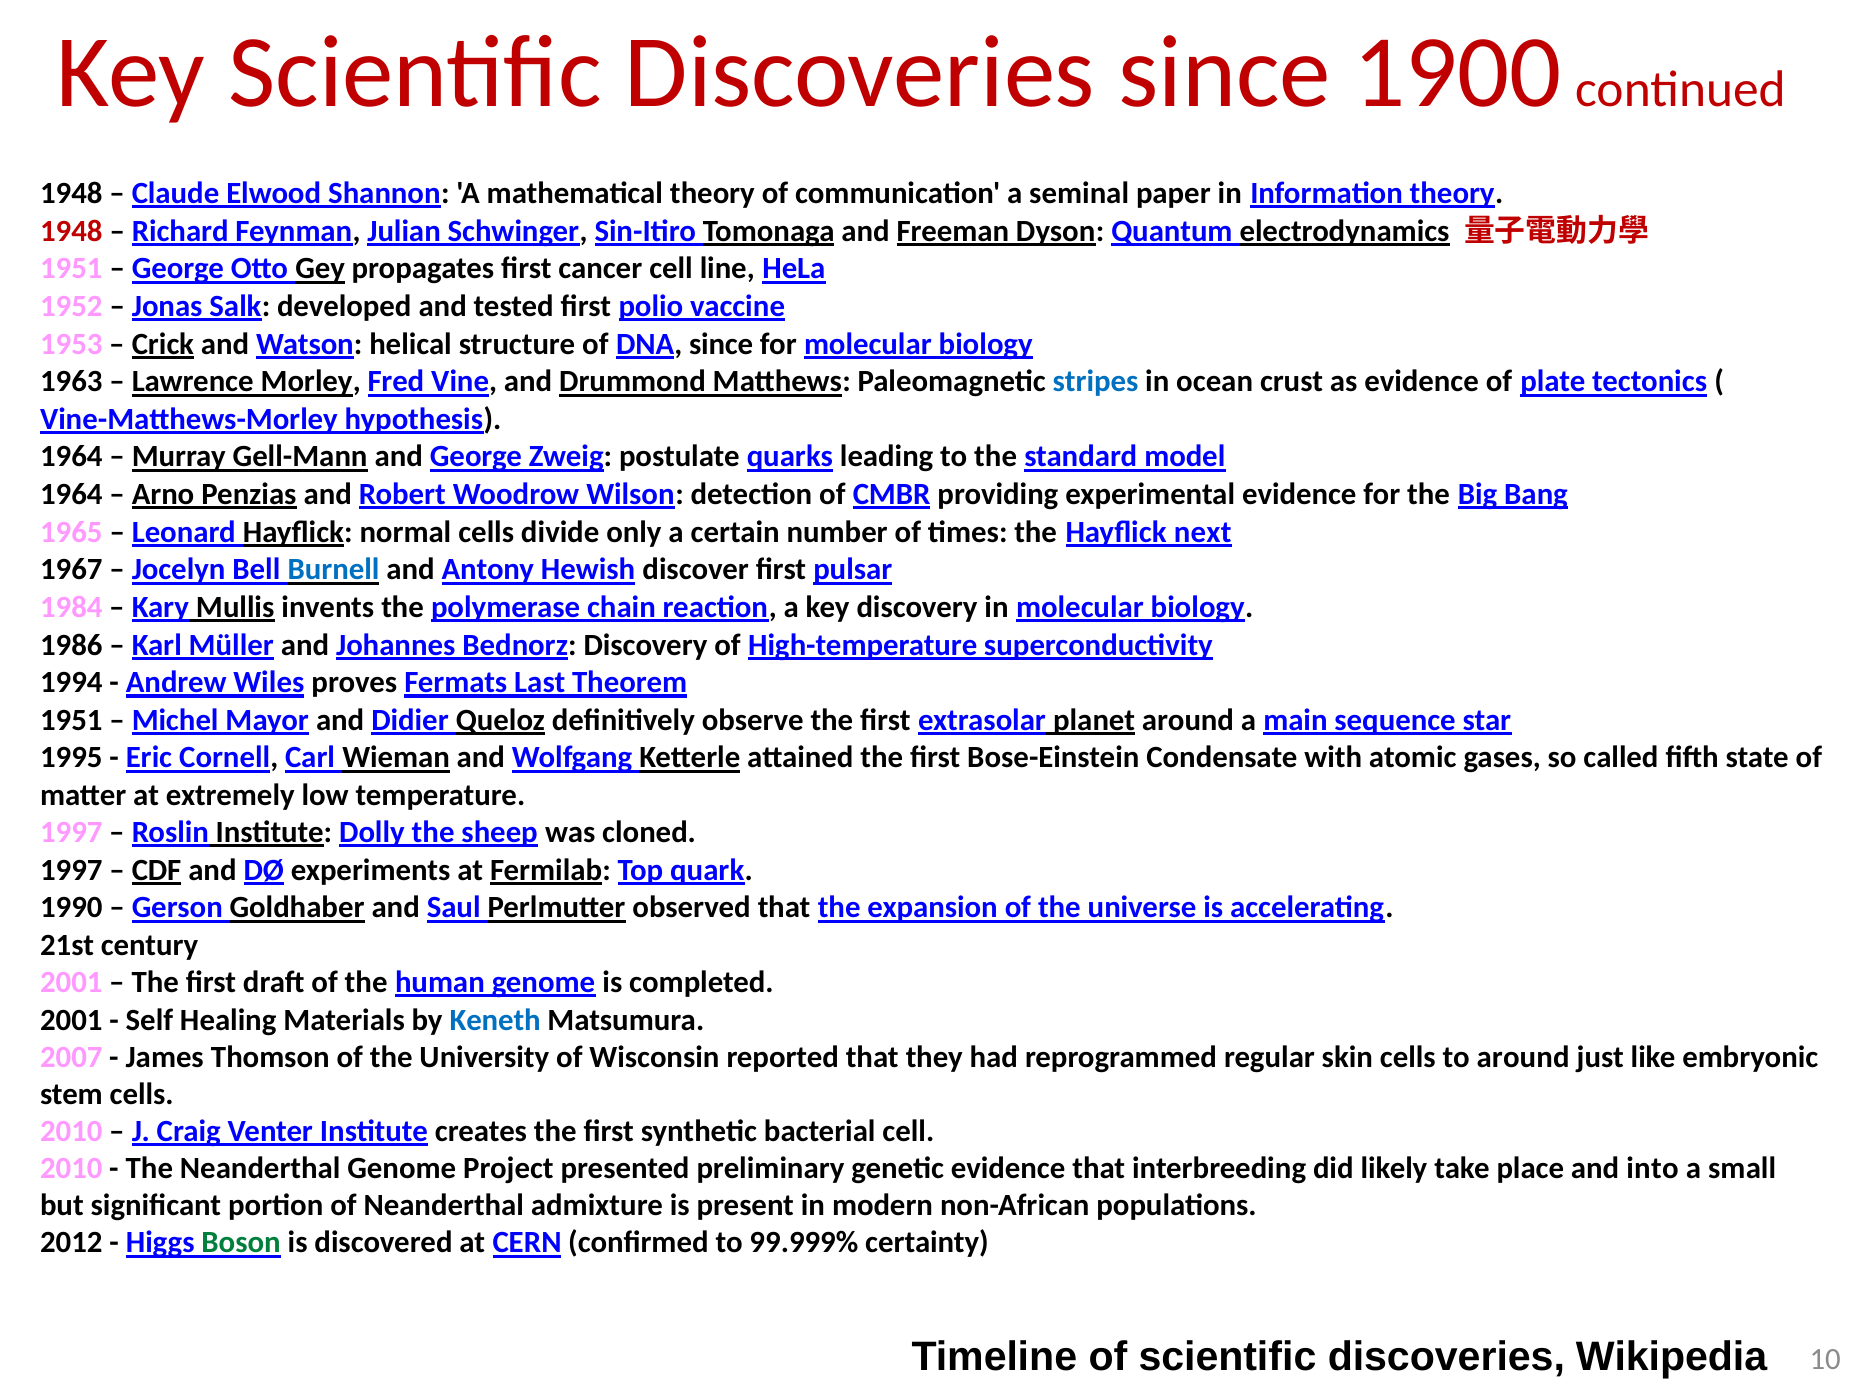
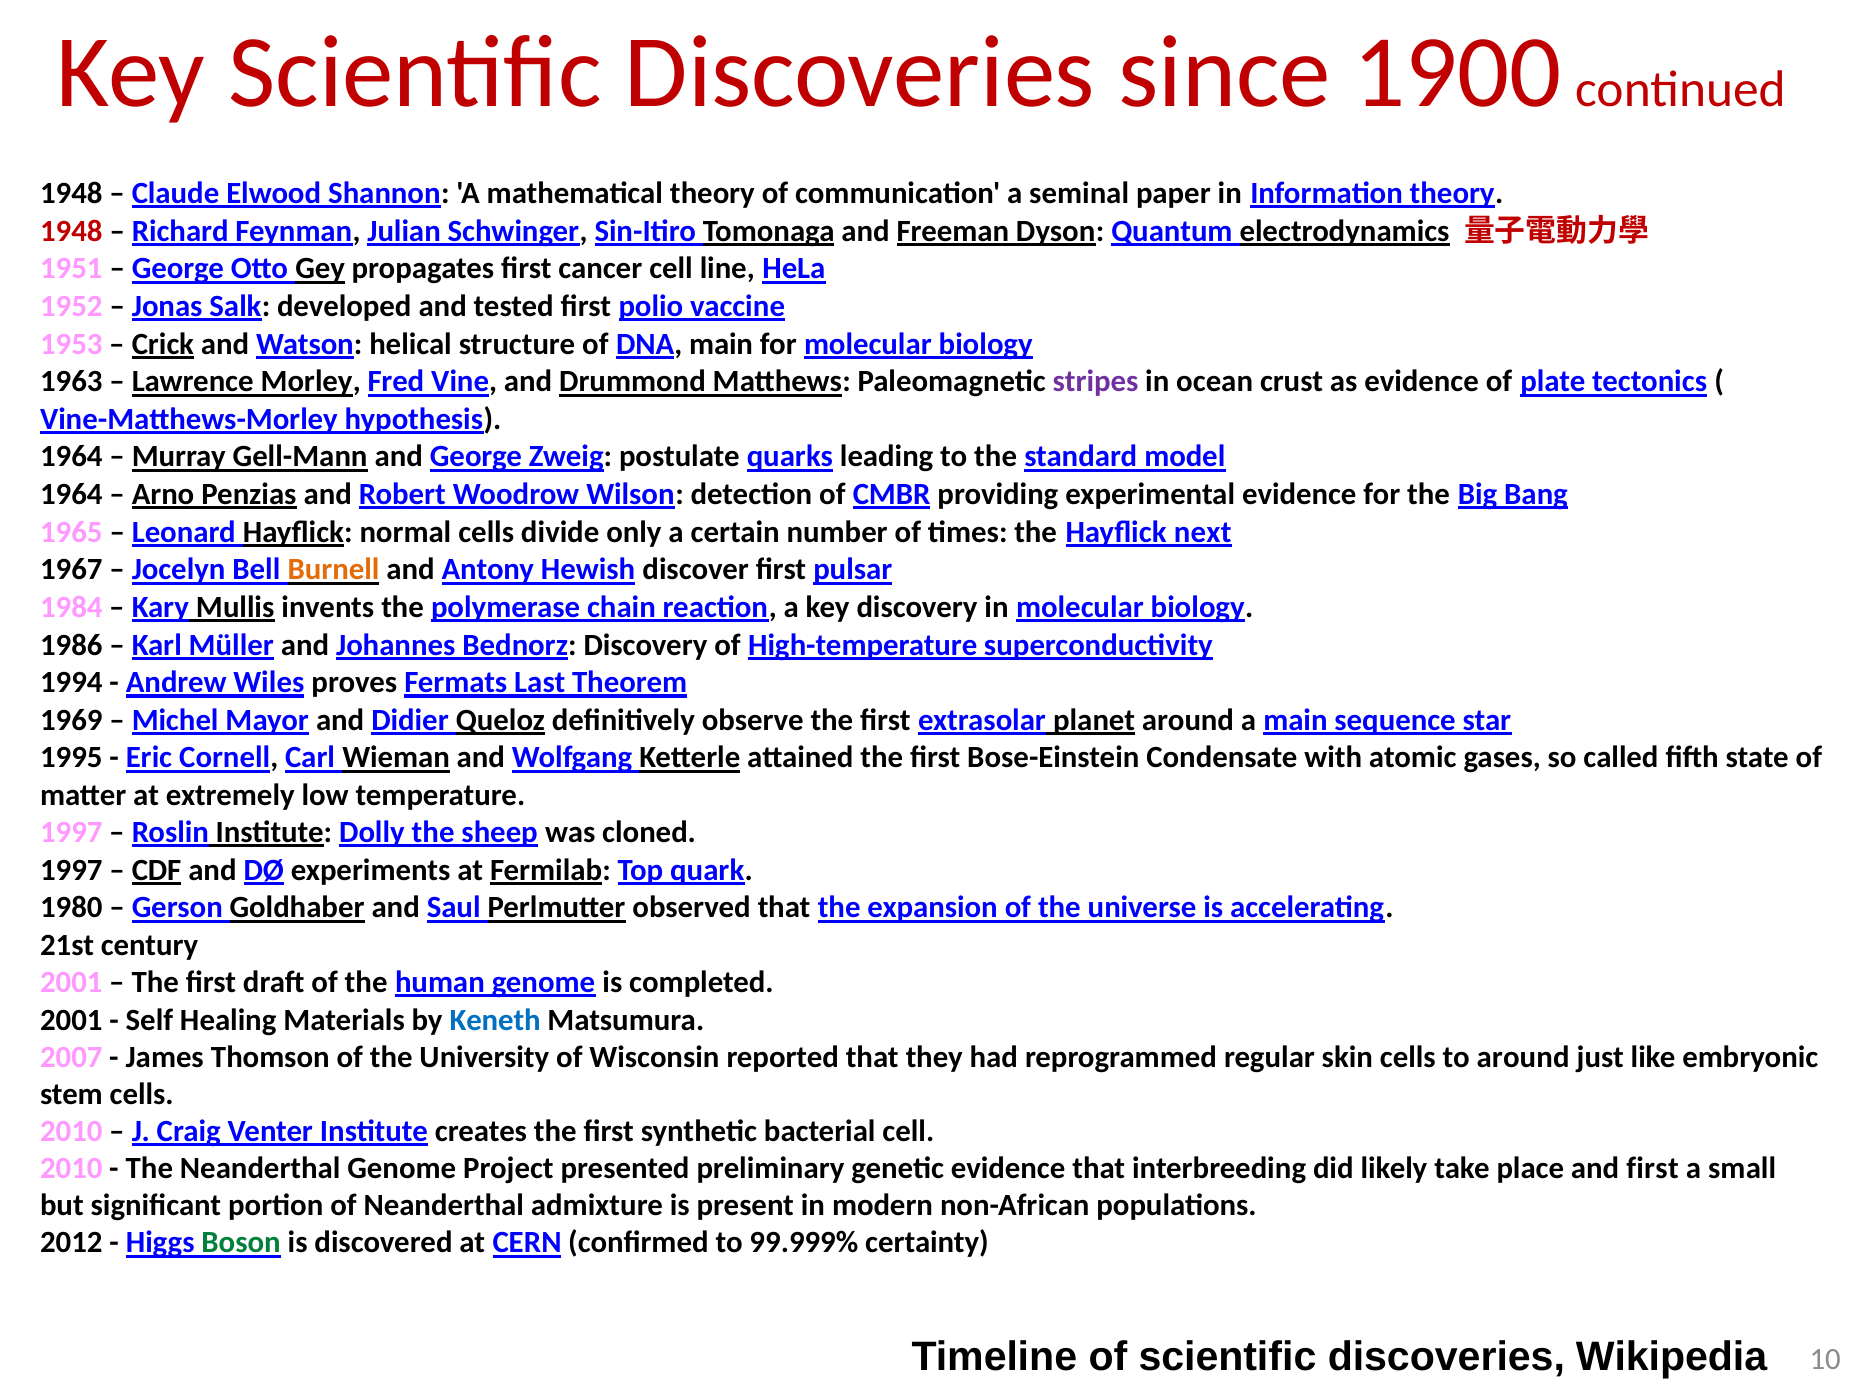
DNA since: since -> main (721, 344)
stripes colour: blue -> purple (1096, 382)
Burnell colour: blue -> orange (334, 570)
1951: 1951 -> 1969 (71, 720)
1990: 1990 -> 1980 (71, 908)
and into: into -> first (1652, 1169)
